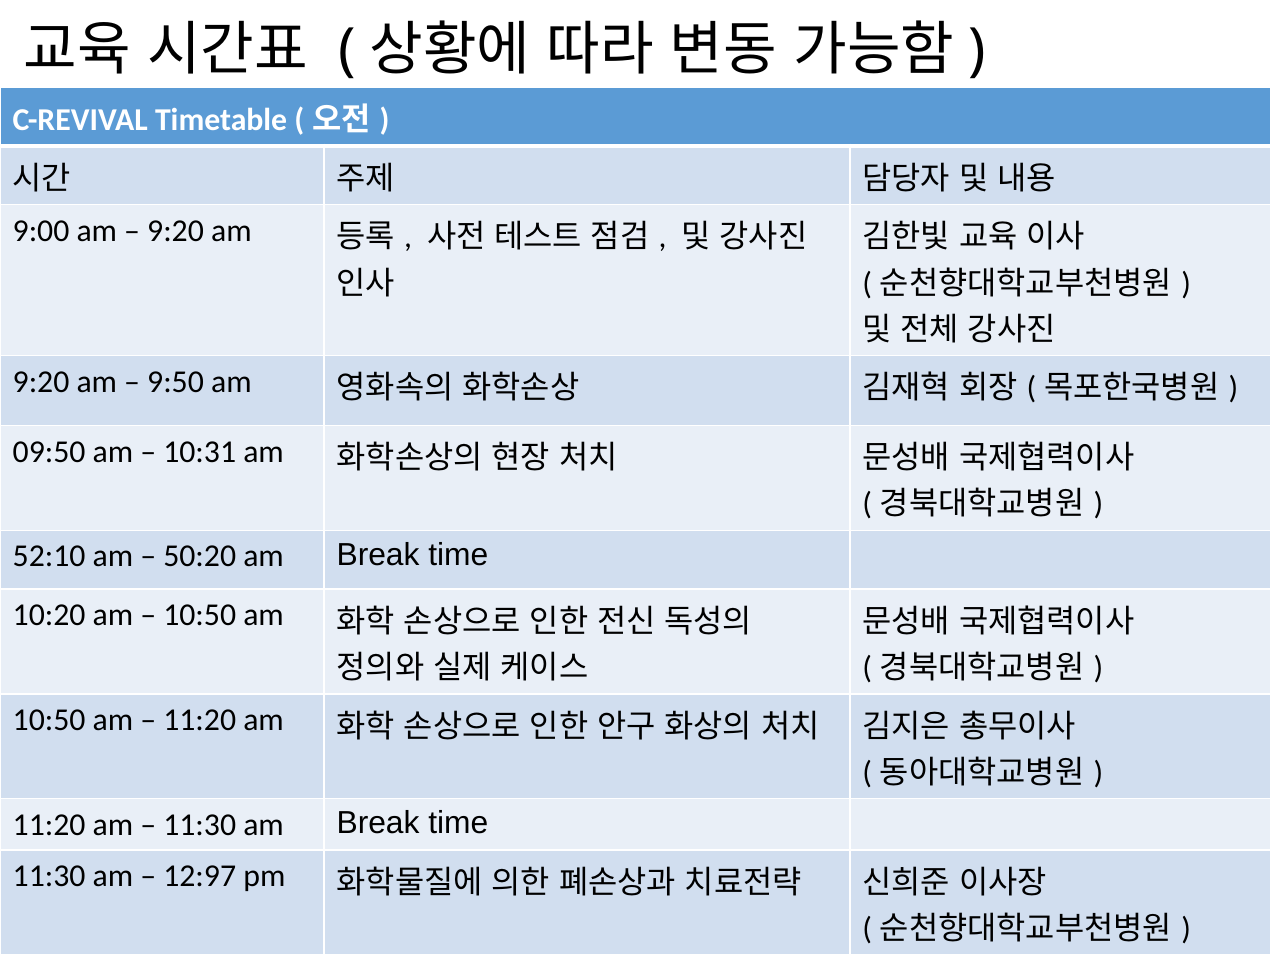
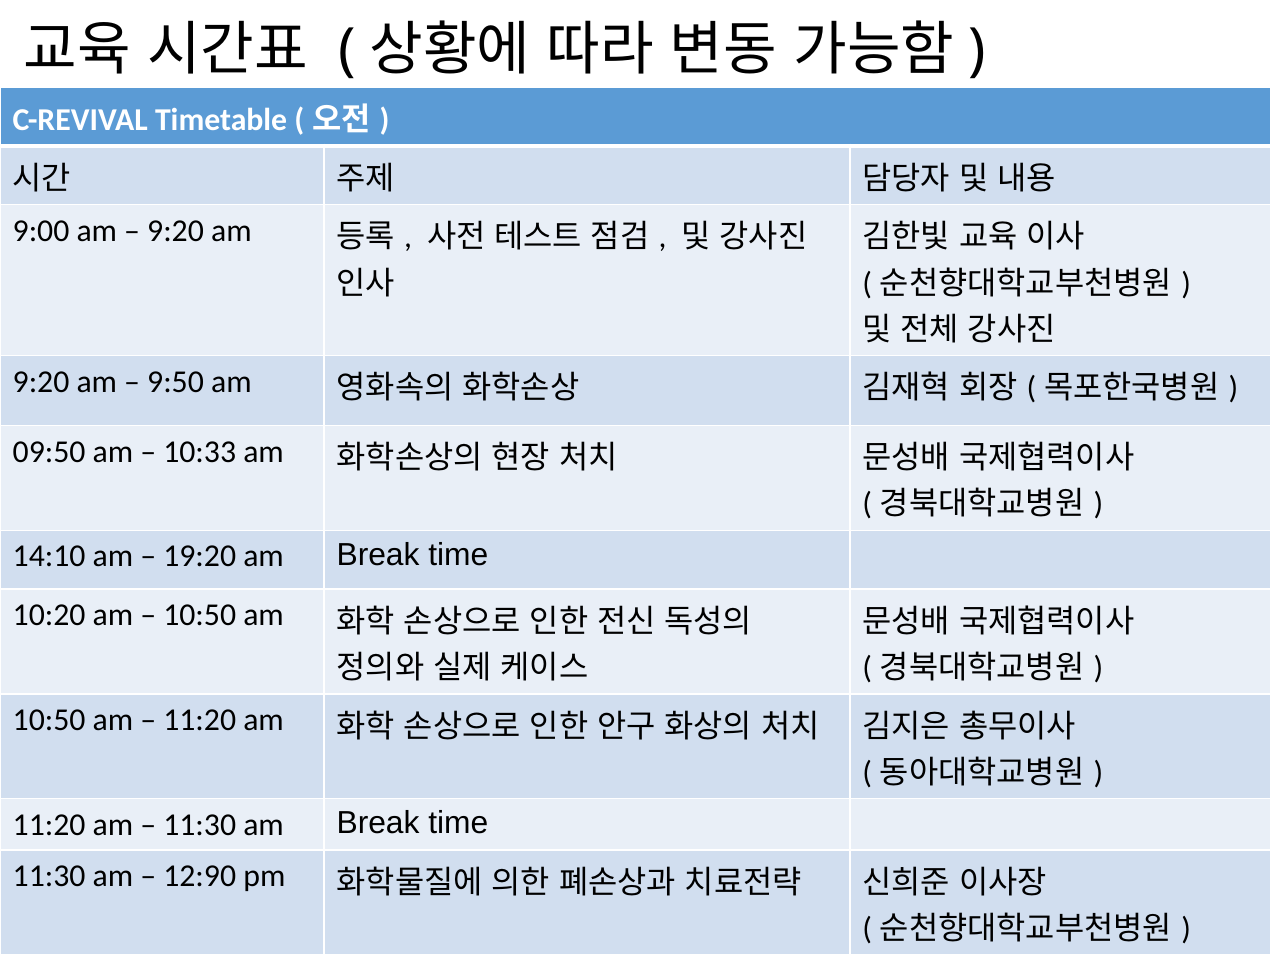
10:31: 10:31 -> 10:33 (200, 451)
52:10: 52:10 -> 14:10 (49, 556)
50:20: 50:20 -> 19:20 (200, 556)
12:97: 12:97 -> 12:90 (200, 876)
